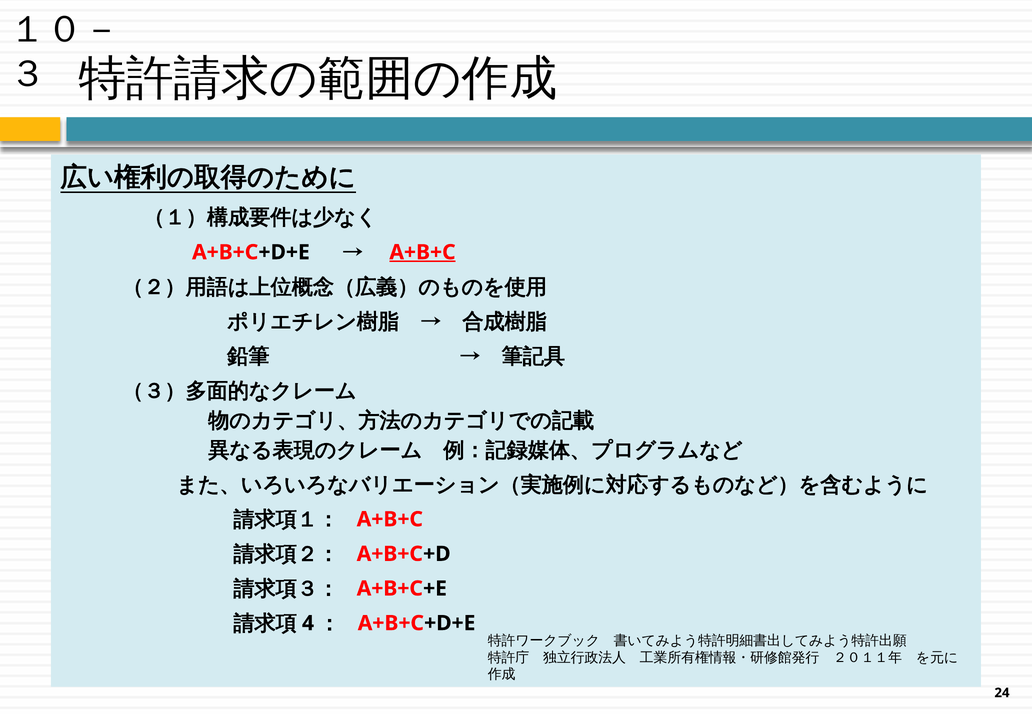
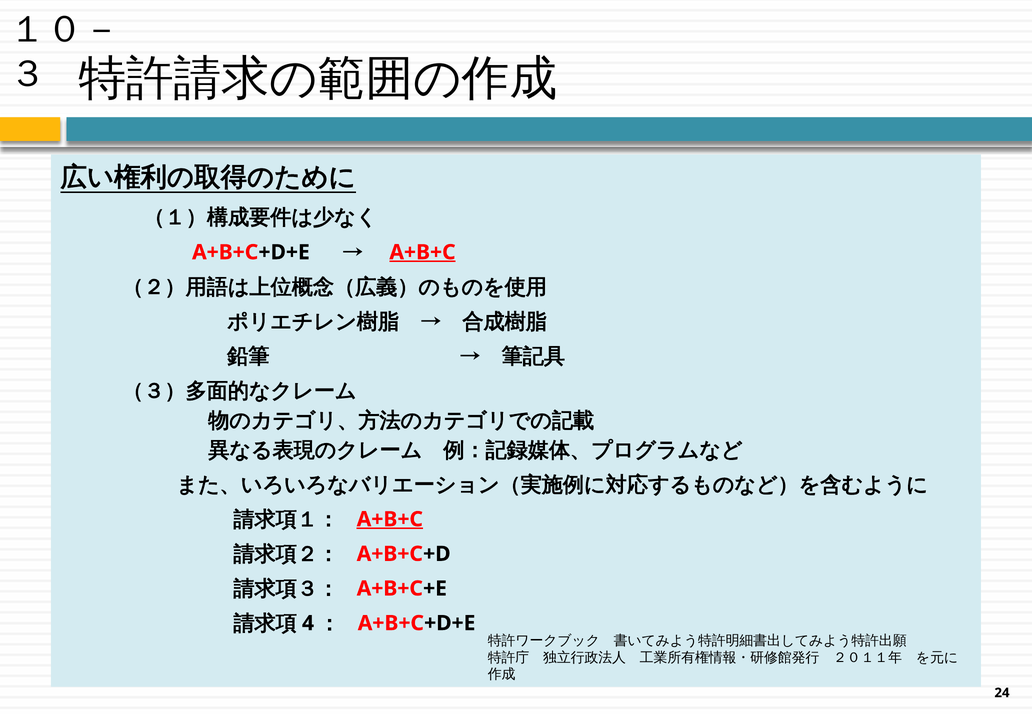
A+B+C underline: none -> present (390, 520)
